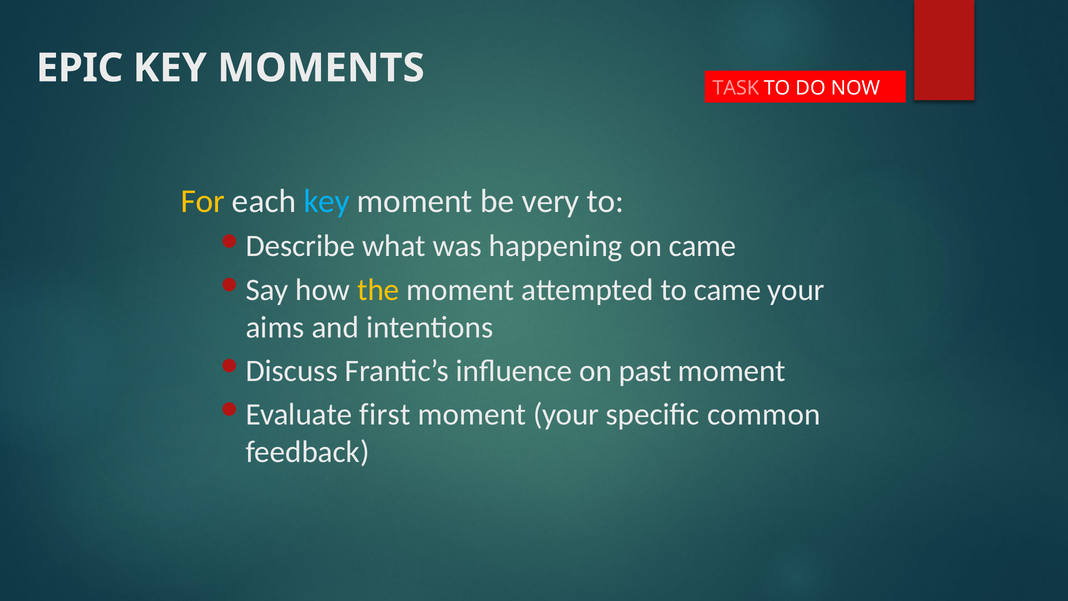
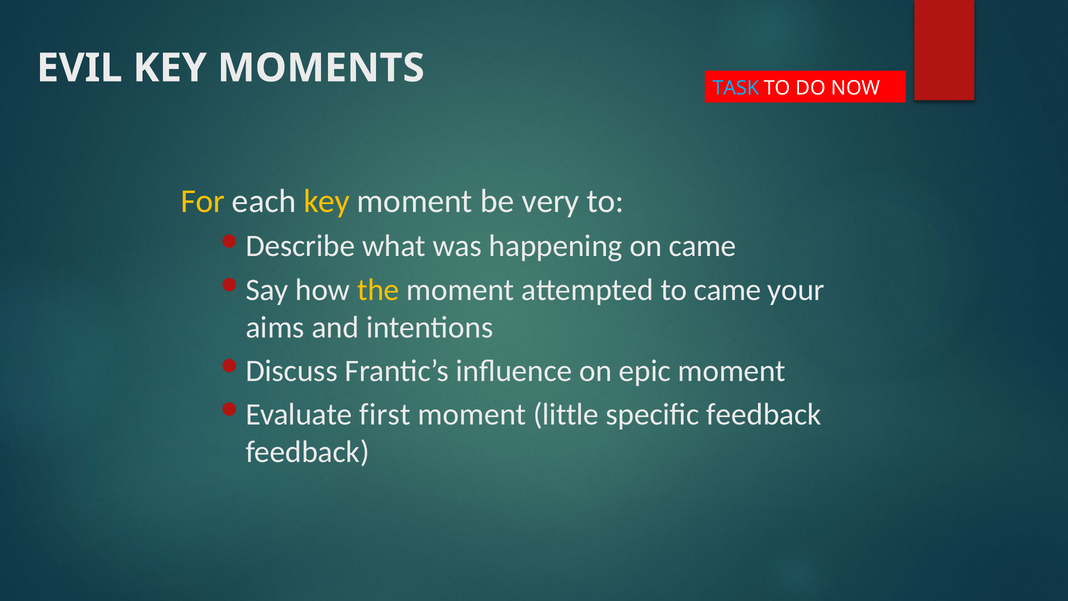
EPIC: EPIC -> EVIL (79, 68)
TASK colour: pink -> light blue (736, 88)
key colour: light blue -> yellow (327, 201)
past: past -> epic (645, 371)
moment your: your -> little (566, 414)
specific common: common -> feedback (764, 414)
